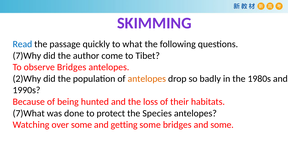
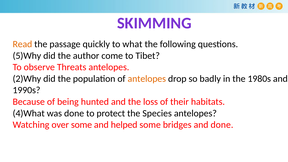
Read colour: blue -> orange (22, 44)
7)Why: 7)Why -> 5)Why (27, 56)
observe Bridges: Bridges -> Threats (72, 67)
7)What: 7)What -> 4)What (29, 113)
getting: getting -> helped (124, 125)
and some: some -> done (222, 125)
